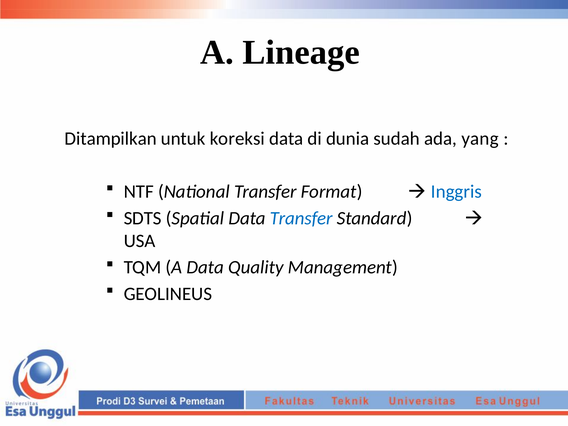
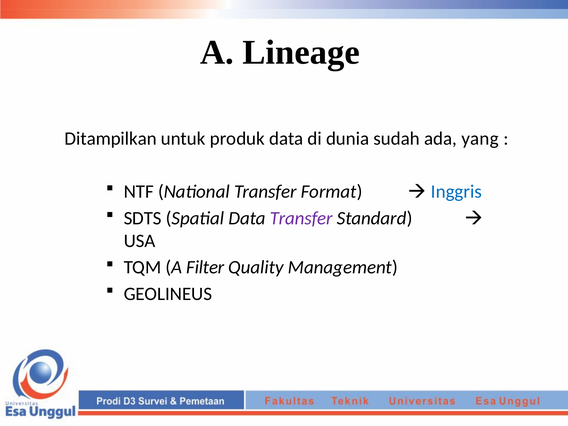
koreksi: koreksi -> produk (237, 139)
Transfer colour: blue -> purple (301, 218)
A Data: Data -> Filter (205, 267)
